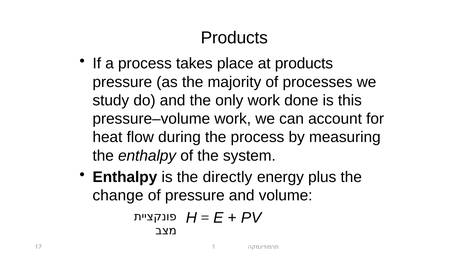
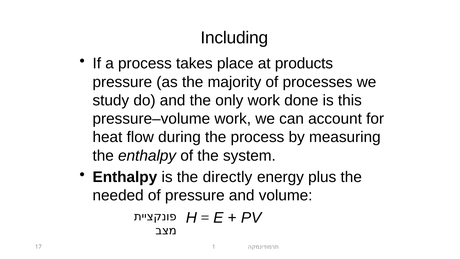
Products: Products -> Including (234, 38)
change: change -> needed (118, 195)
